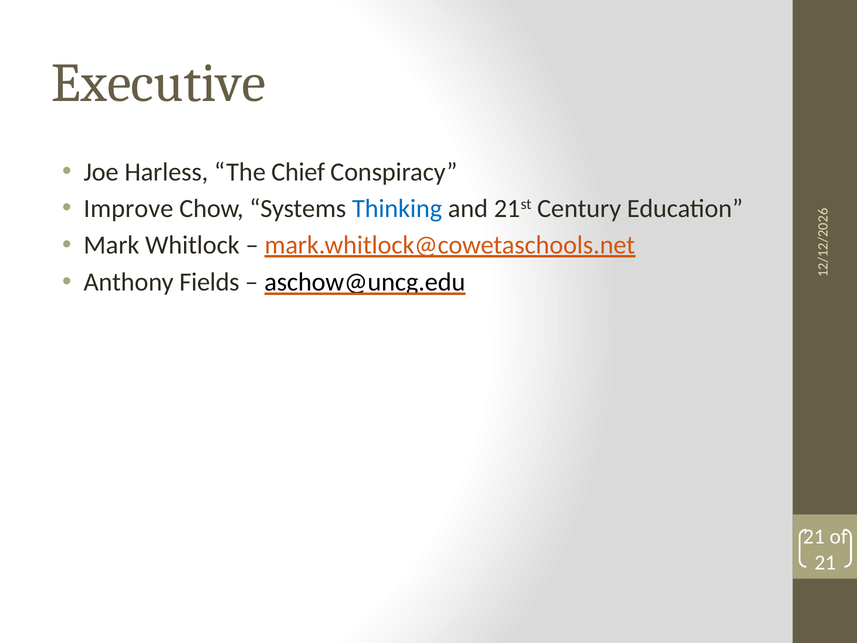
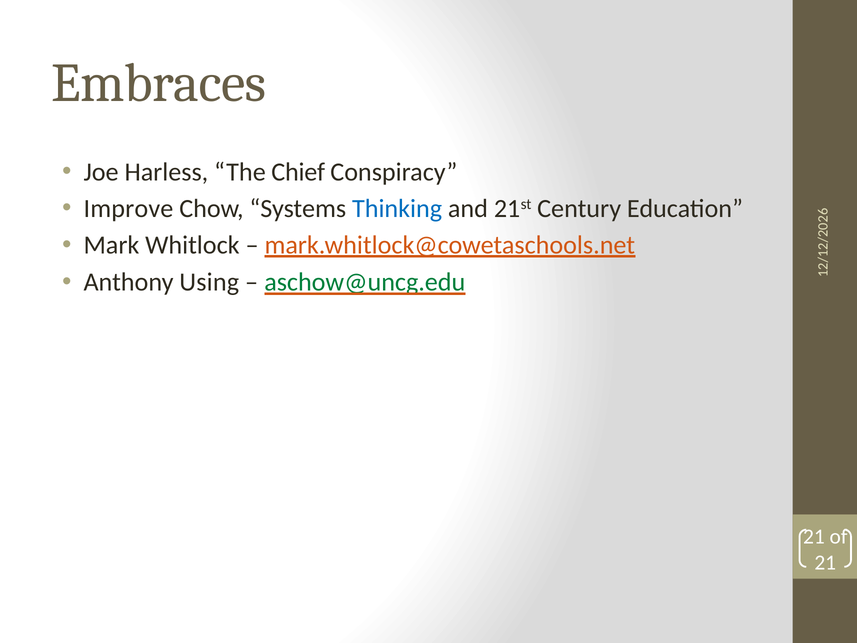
Executive: Executive -> Embraces (159, 83)
Fields: Fields -> Using (209, 282)
aschow@uncg.edu colour: black -> green (365, 282)
